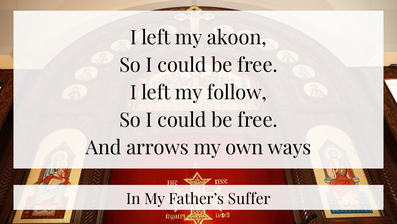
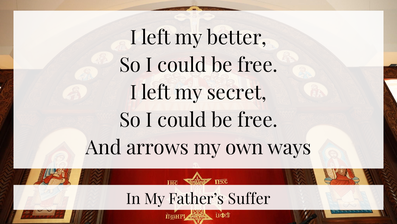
akoon: akoon -> better (237, 38)
follow: follow -> secret (237, 92)
